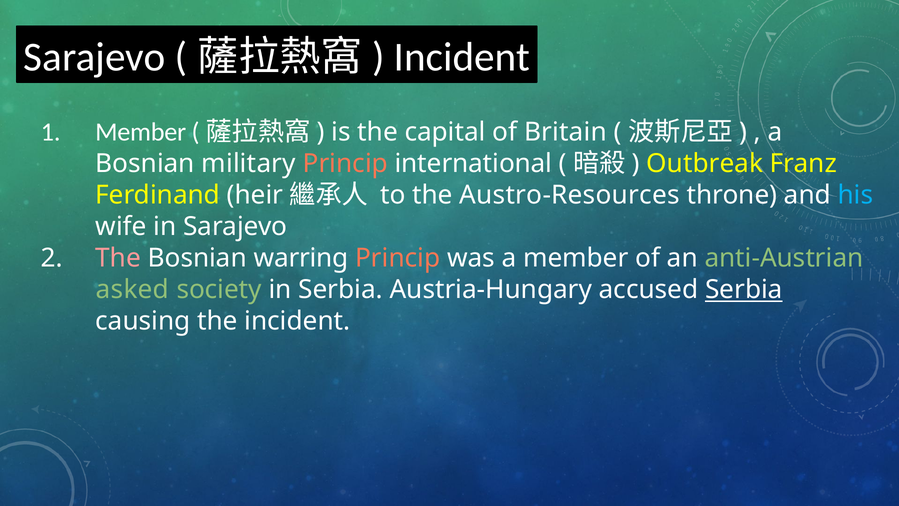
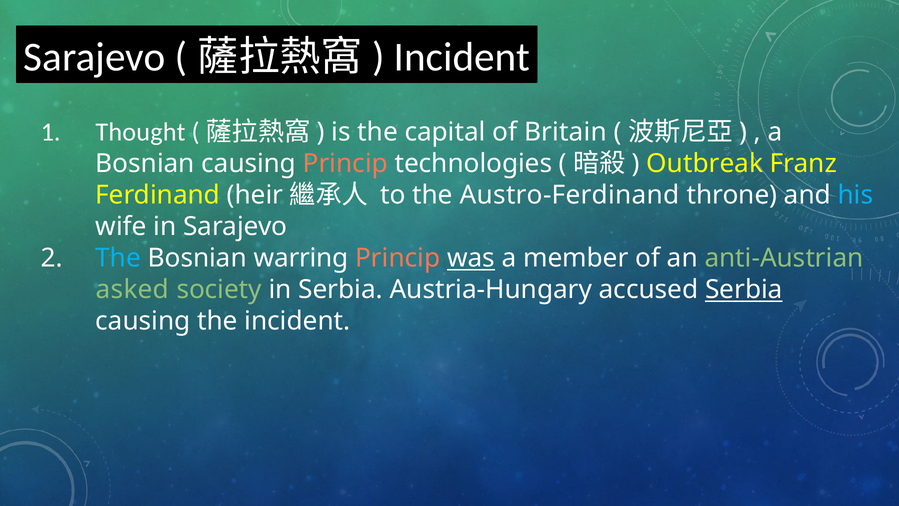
Member: Member -> Thought (140, 132)
Bosnian military: military -> causing (249, 164)
international: international -> technologies (473, 164)
Austro-Resources: Austro-Resources -> Austro-Ferdinand (569, 195)
The colour: pink -> light blue (118, 258)
was underline: none -> present (471, 258)
